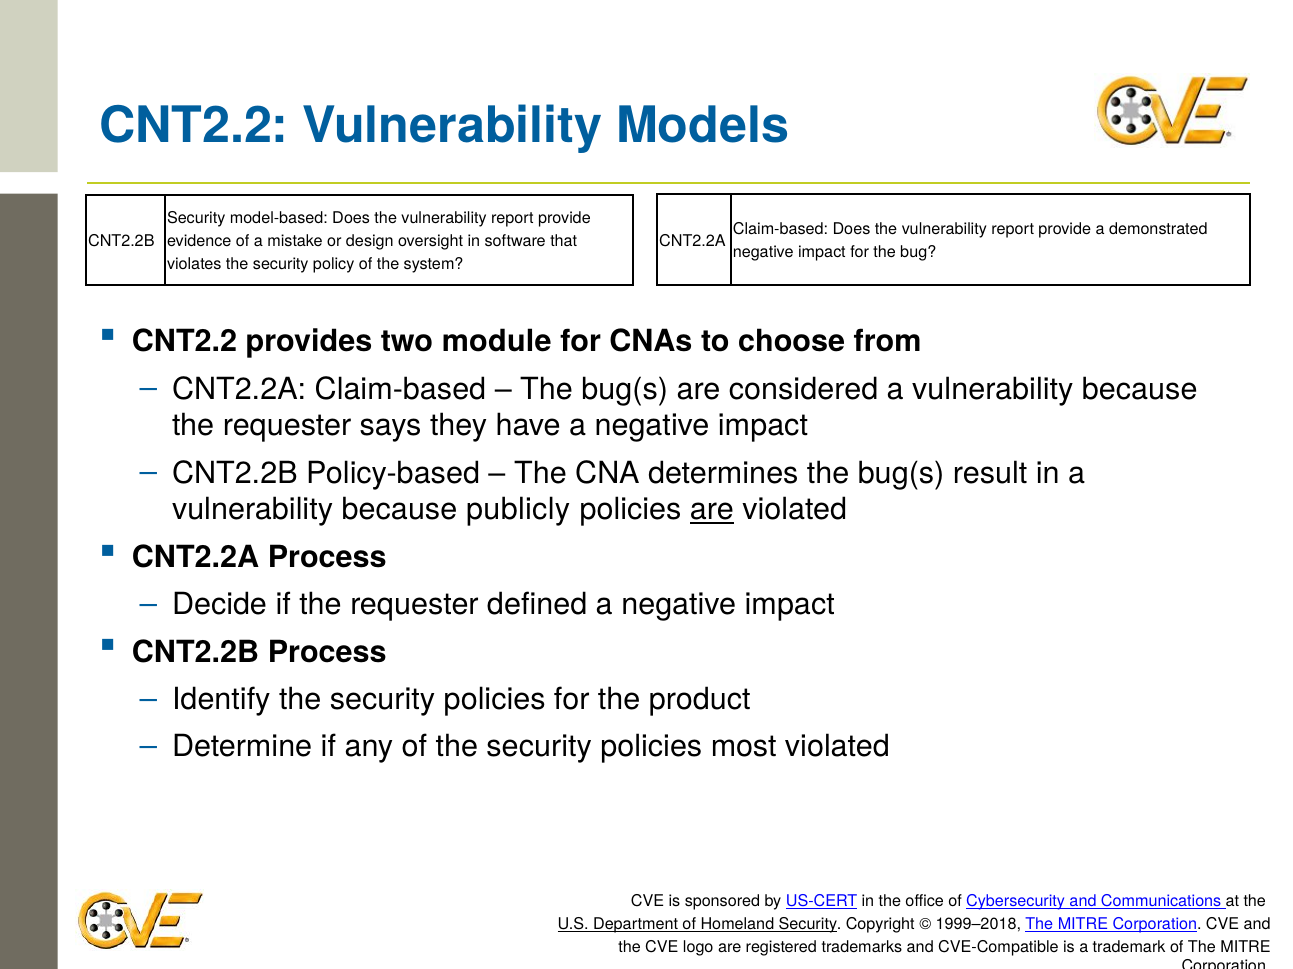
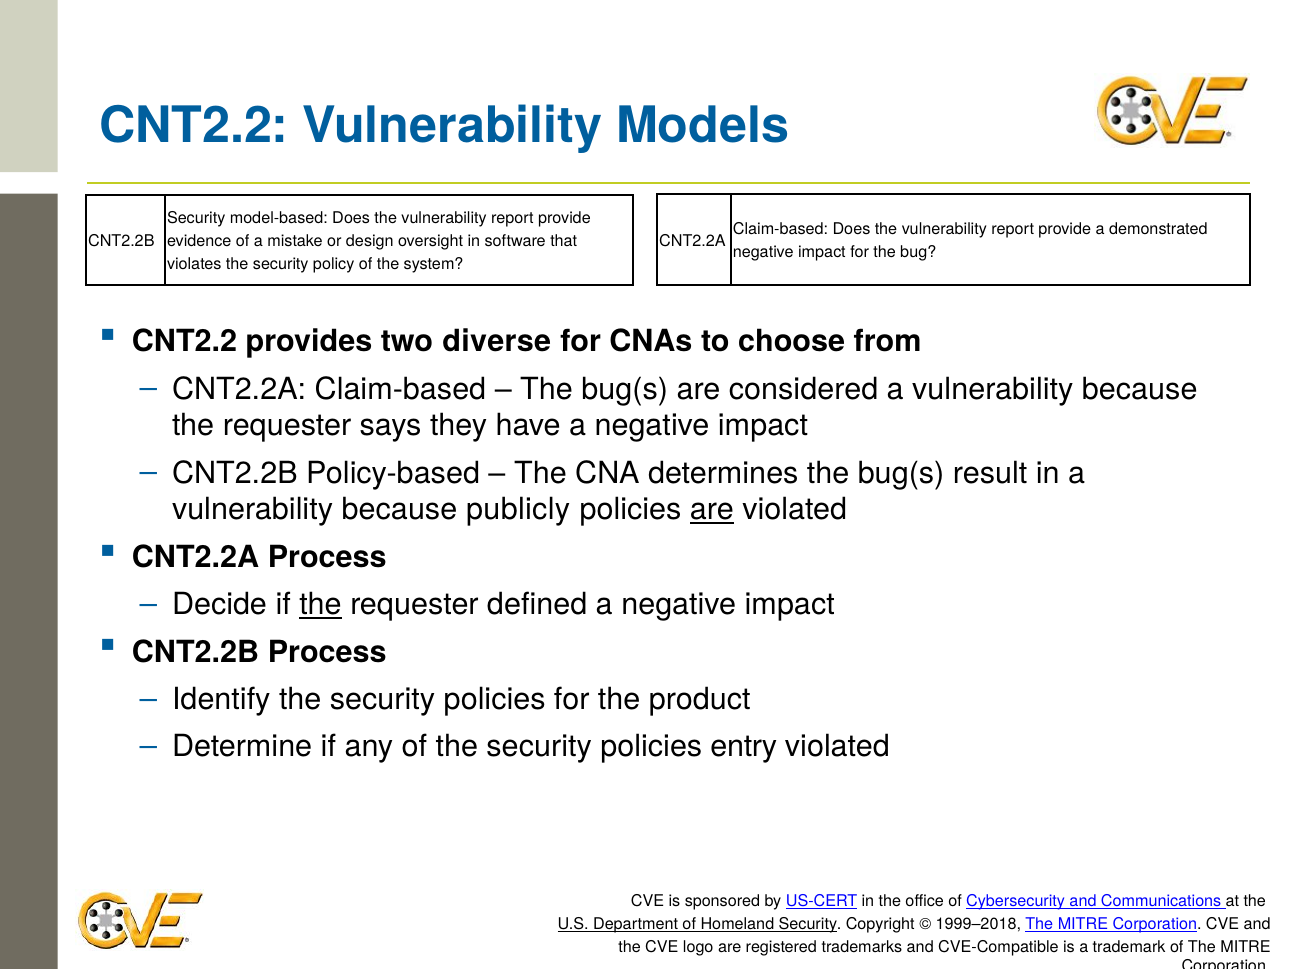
module: module -> diverse (497, 342)
the underline: none -> present (320, 605)
most: most -> entry (744, 747)
